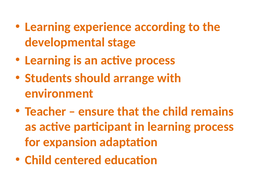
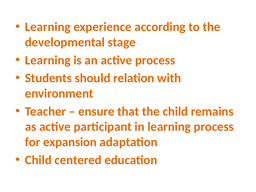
arrange: arrange -> relation (134, 78)
